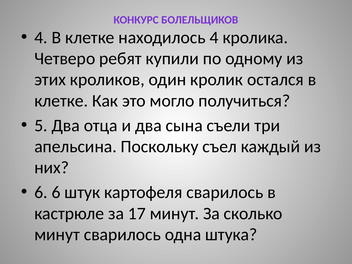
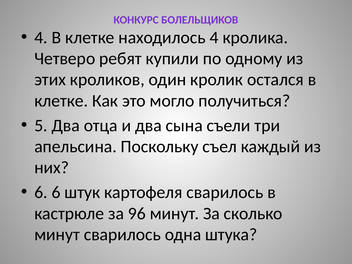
17: 17 -> 96 (137, 213)
